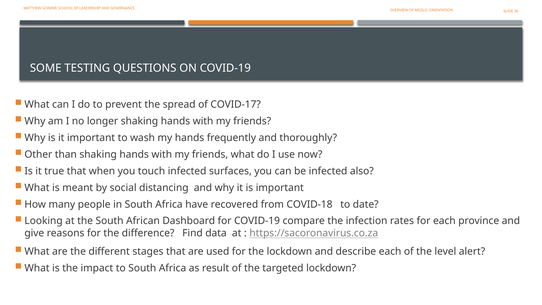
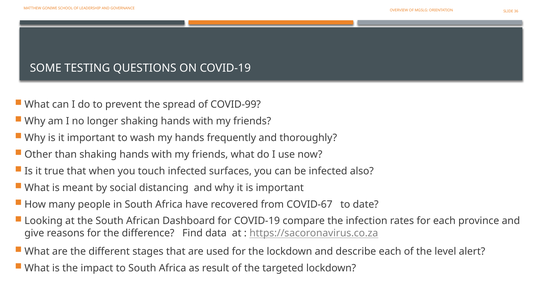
COVID-17: COVID-17 -> COVID-99 (236, 104)
COVID-18: COVID-18 -> COVID-67 (310, 204)
